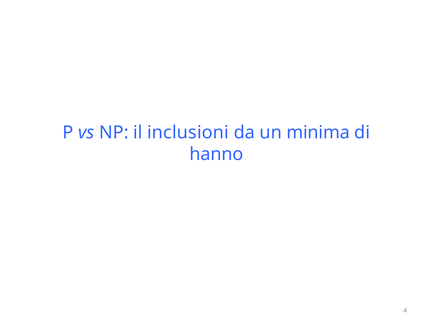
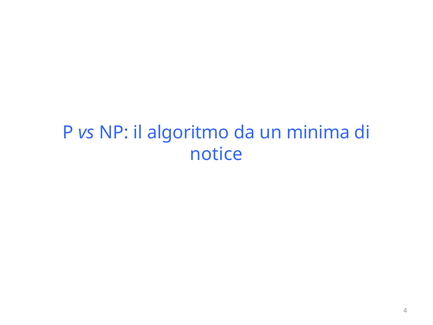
inclusioni: inclusioni -> algoritmo (188, 132)
hanno: hanno -> notice (216, 154)
